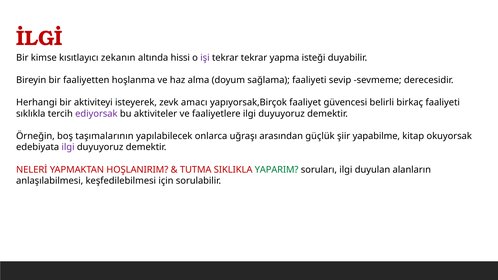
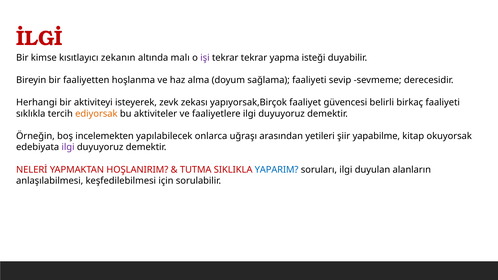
hissi: hissi -> malı (180, 58)
amacı: amacı -> zekası (194, 102)
ediyorsak colour: purple -> orange (96, 114)
taşımalarının: taşımalarının -> incelemekten (105, 136)
güçlük: güçlük -> yetileri (320, 136)
YAPARIM colour: green -> blue (277, 170)
